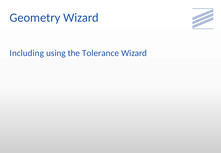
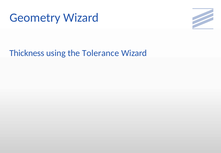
Including: Including -> Thickness (27, 53)
